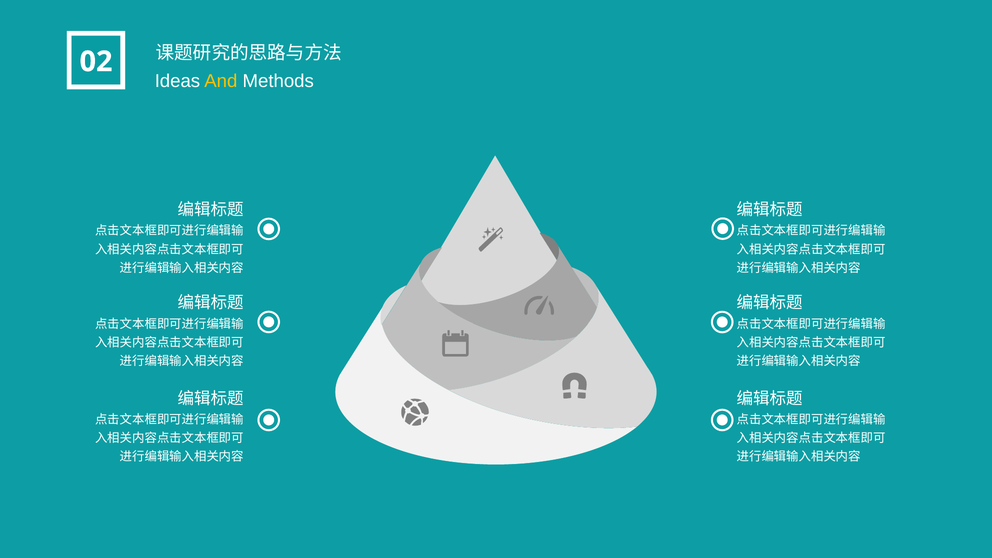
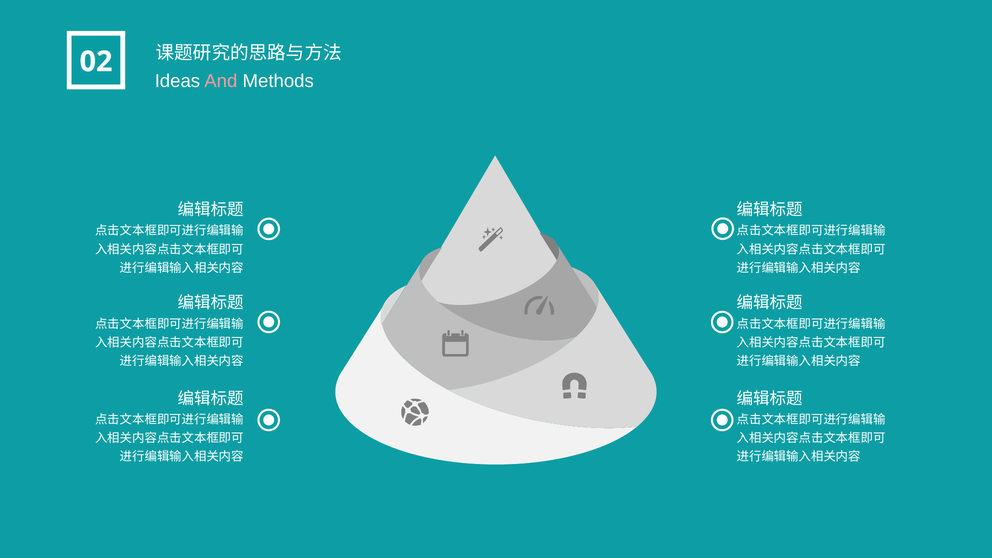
And colour: yellow -> pink (221, 81)
